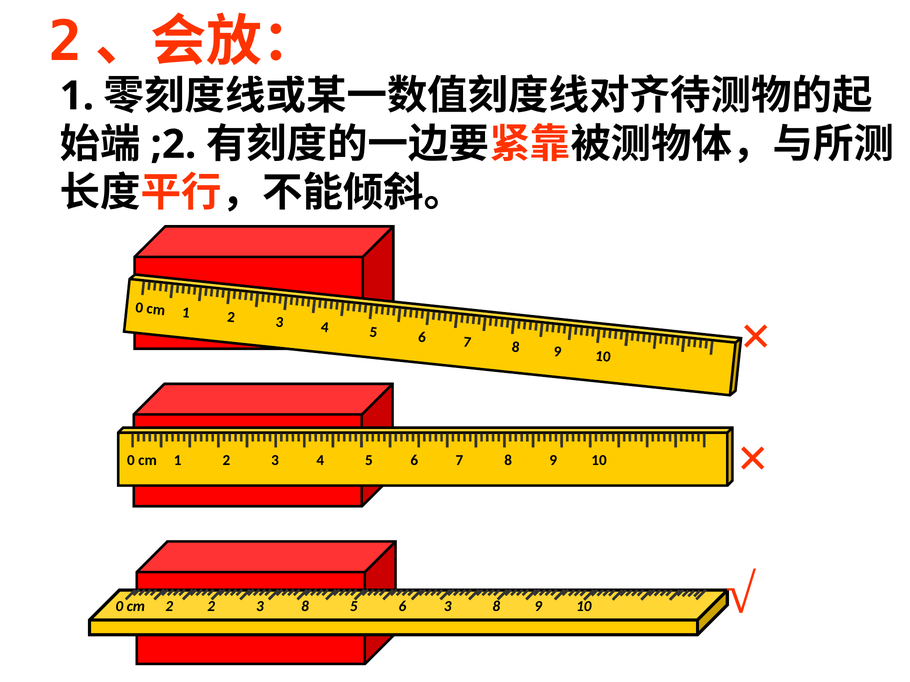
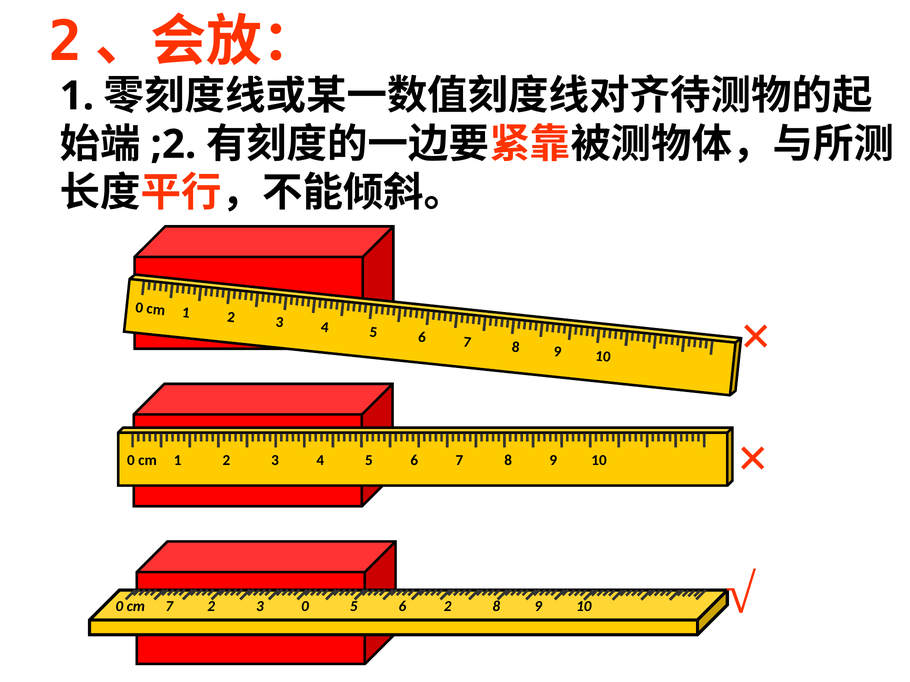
cm 2: 2 -> 7 (169, 607)
2 3 8: 8 -> 0 (305, 607)
6 3: 3 -> 2 (448, 607)
